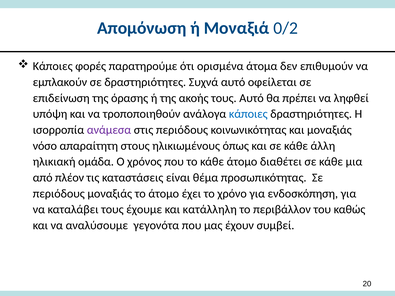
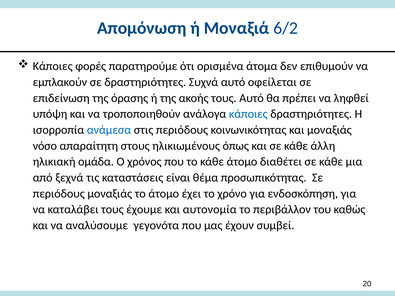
0/2: 0/2 -> 6/2 (286, 28)
ανάμεσα colour: purple -> blue (109, 130)
πλέον: πλέον -> ξεχνά (69, 178)
κατάλληλη: κατάλληλη -> αυτονομία (210, 210)
